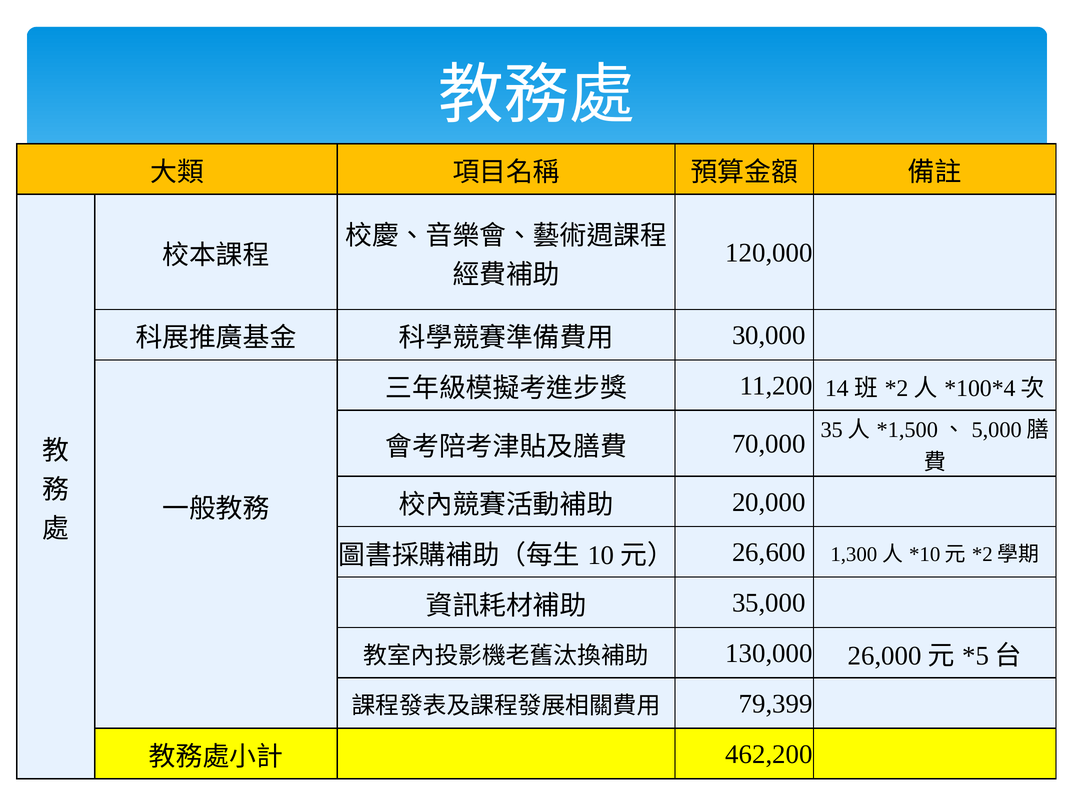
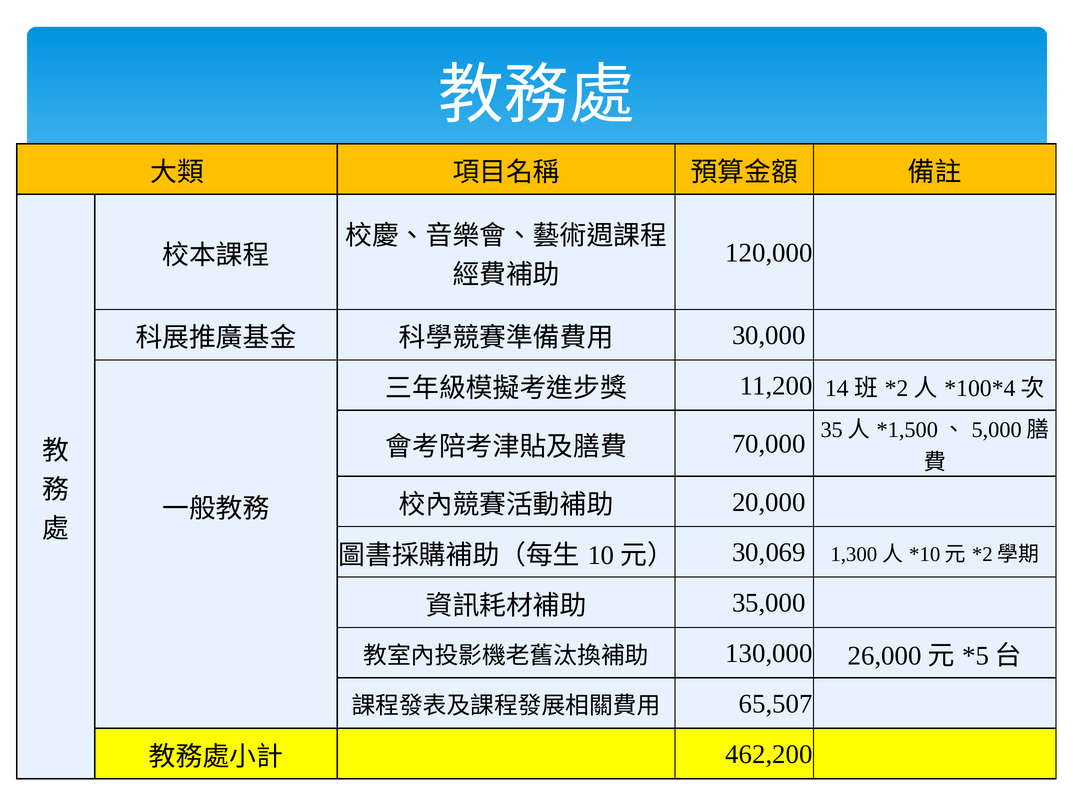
26,600: 26,600 -> 30,069 (769, 552)
79,399: 79,399 -> 65,507 (776, 704)
